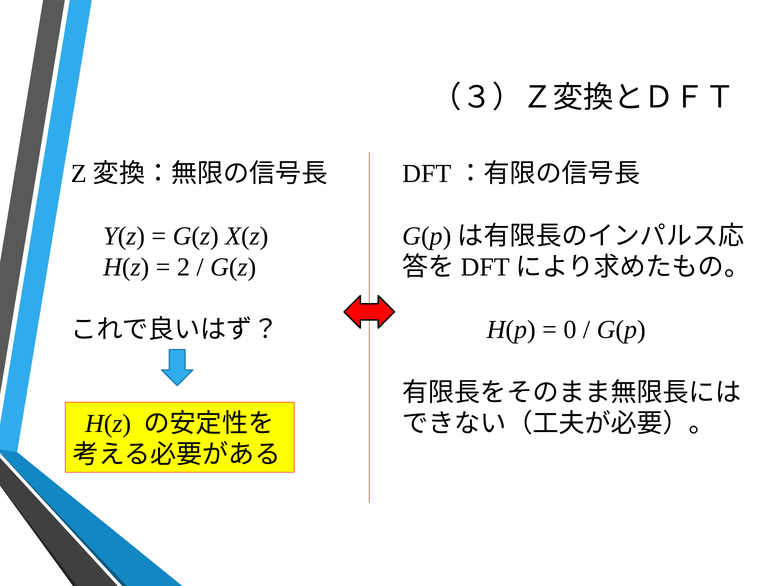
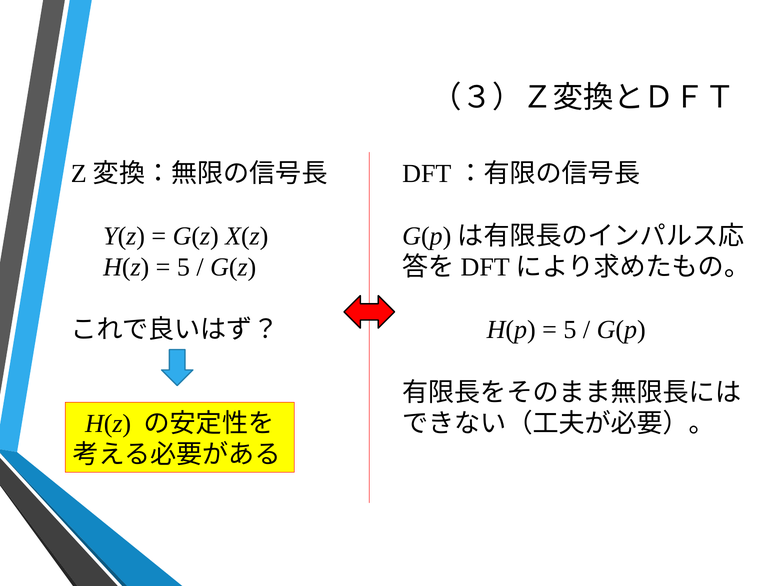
2: 2 -> 5 (183, 268)
0: 0 -> 5 (570, 330)
